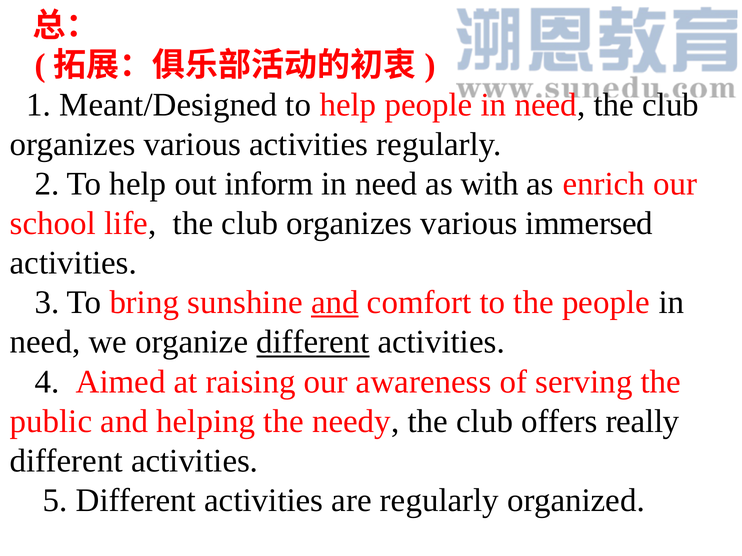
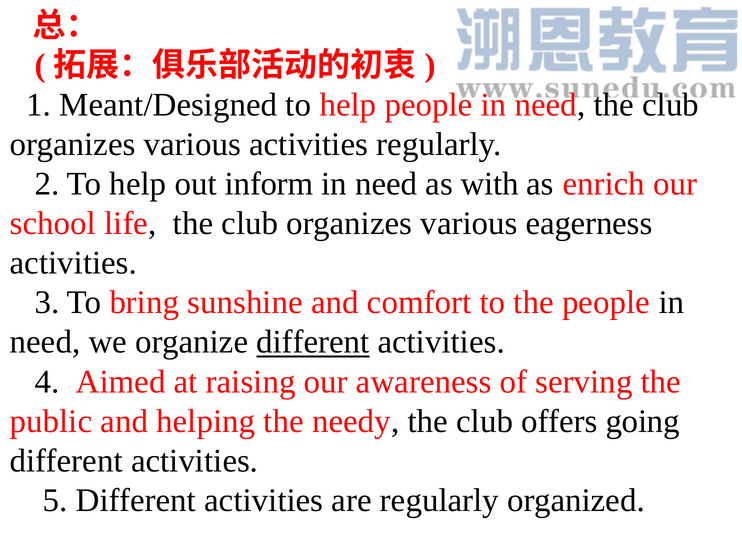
immersed: immersed -> eagerness (589, 224)
and underline: present -> none (335, 303)
really: really -> going (643, 422)
